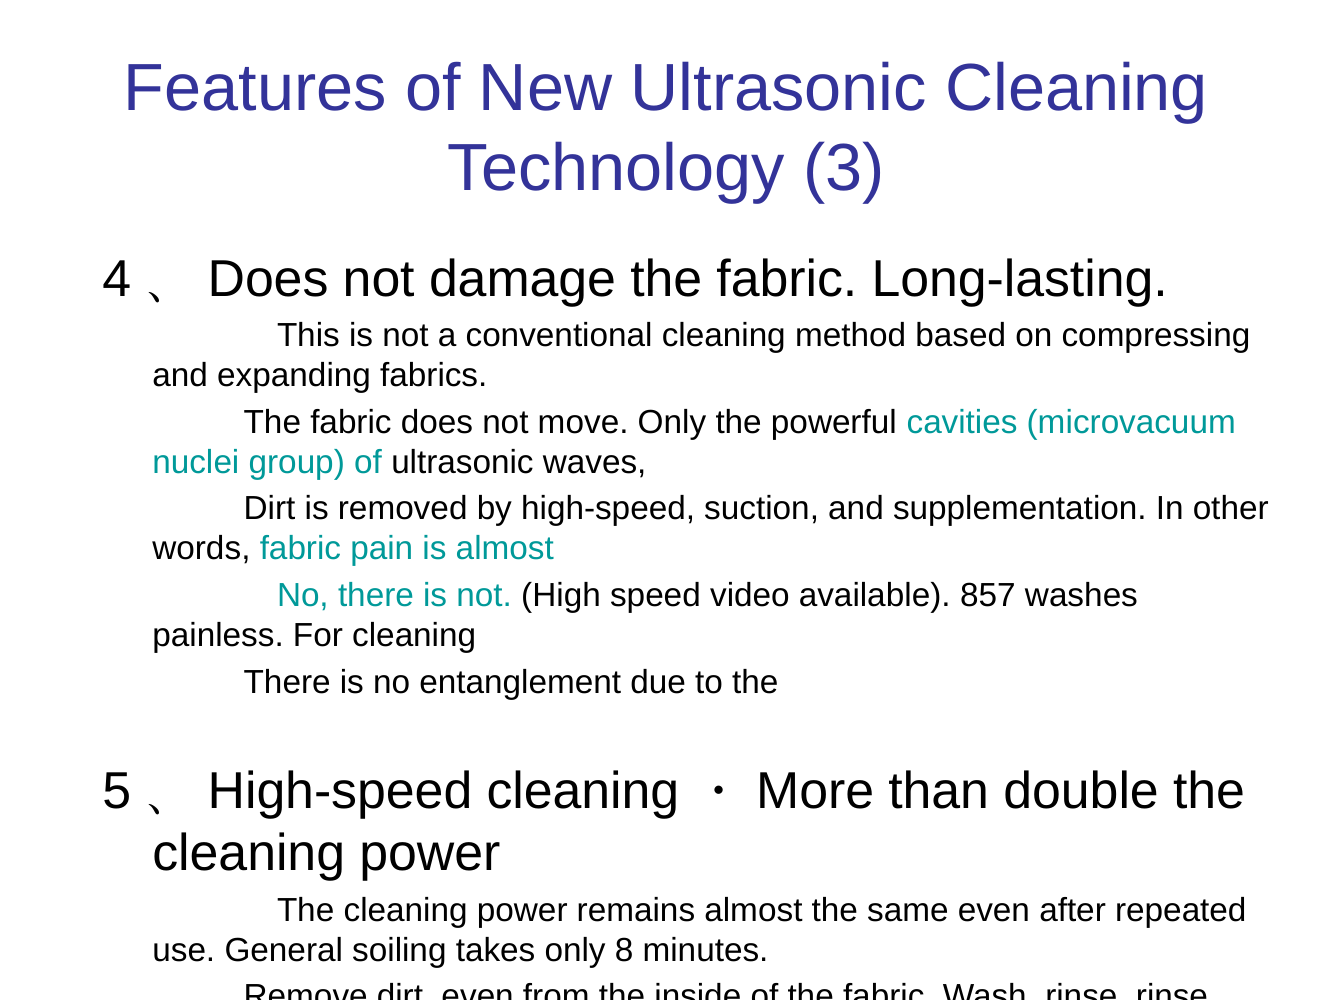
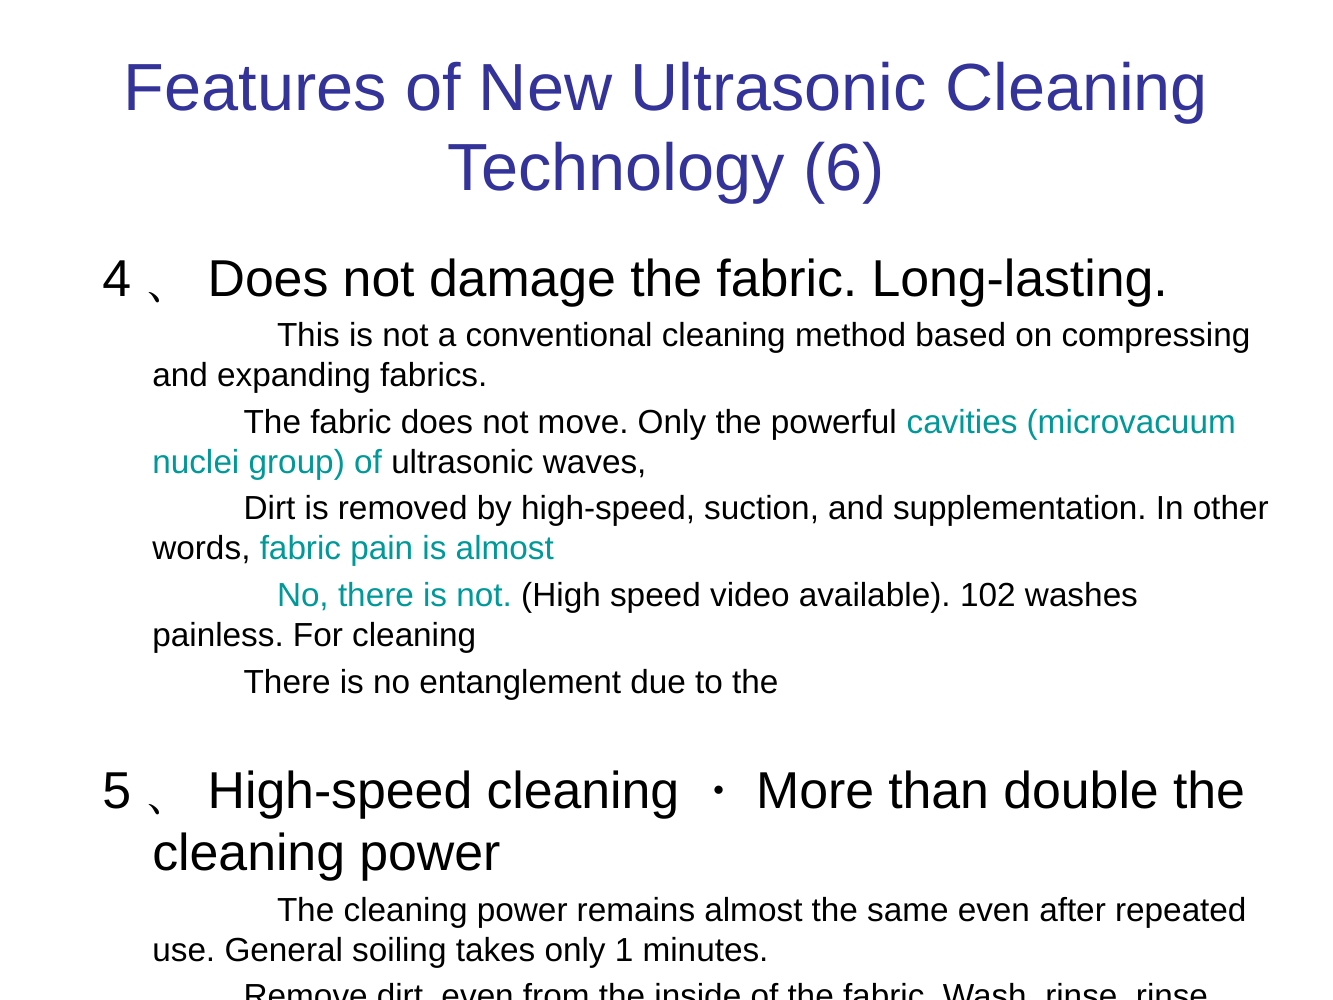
3: 3 -> 6 (844, 168)
857: 857 -> 102 (988, 595)
8: 8 -> 1 (624, 950)
